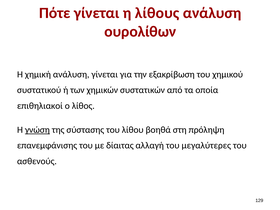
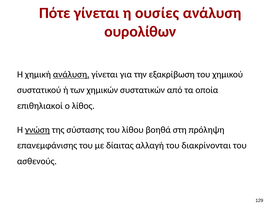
λίθους: λίθους -> ουσίες (157, 13)
ανάλυση underline: none -> present (71, 74)
μεγαλύτερες: μεγαλύτερες -> διακρίνονται (206, 146)
